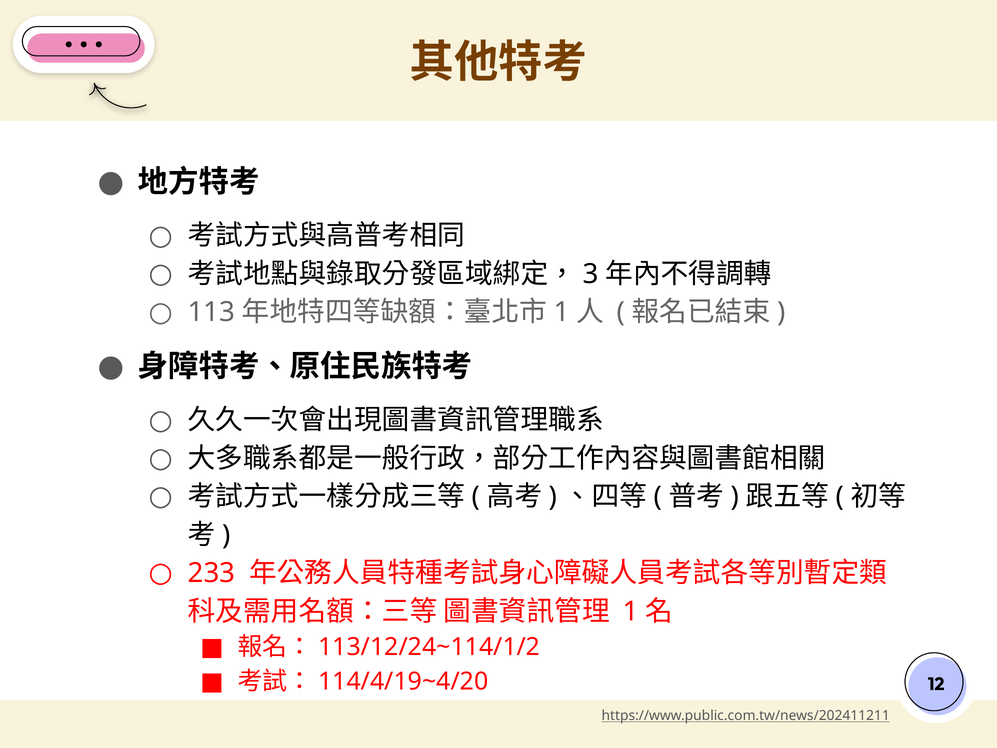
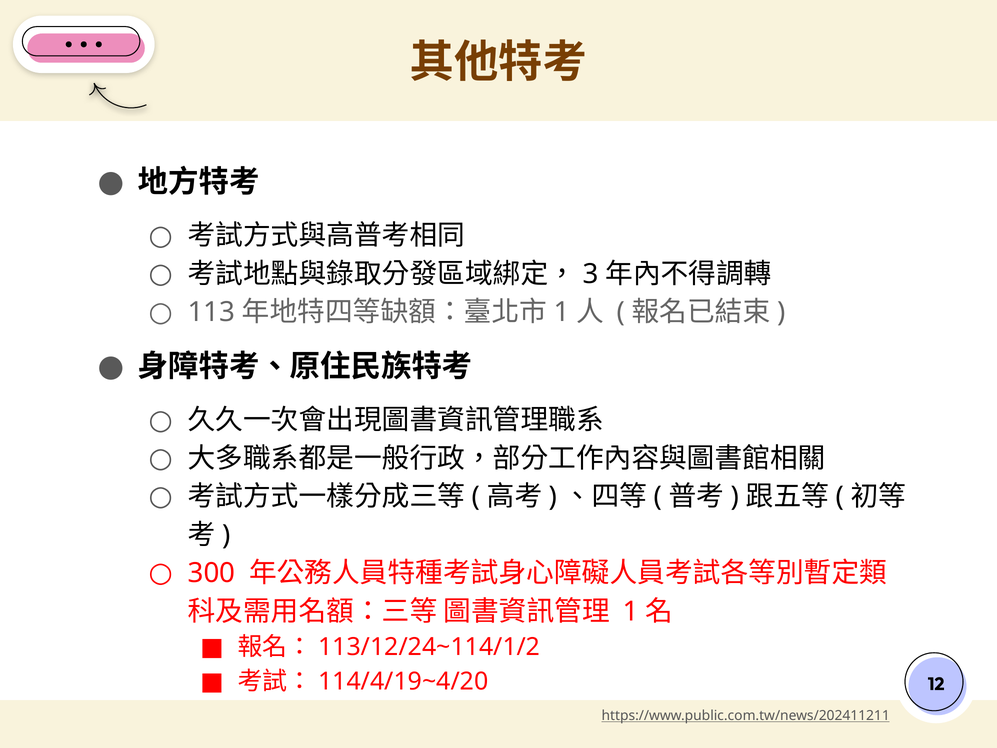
233: 233 -> 300 (211, 573)
